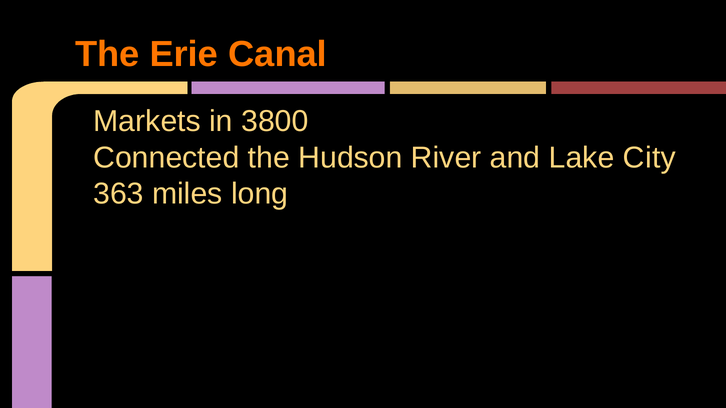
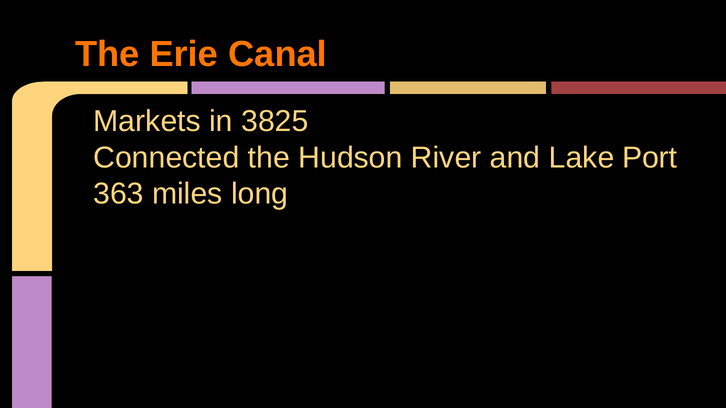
3800: 3800 -> 3825 (275, 122)
City: City -> Port (650, 158)
